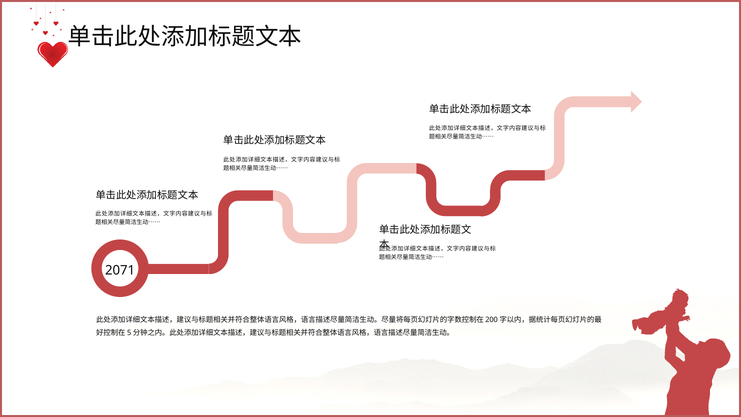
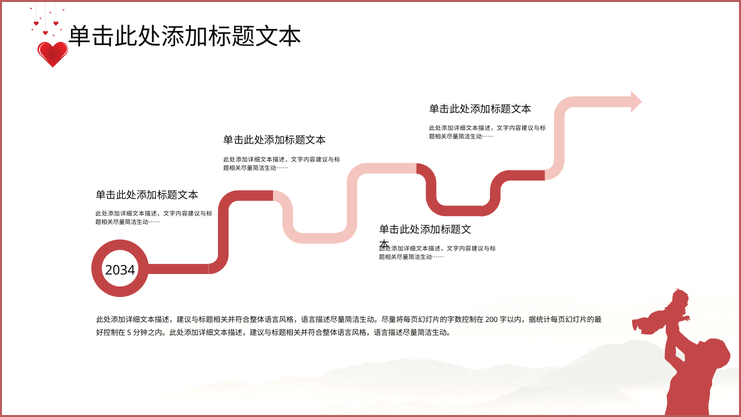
2071: 2071 -> 2034 (120, 270)
